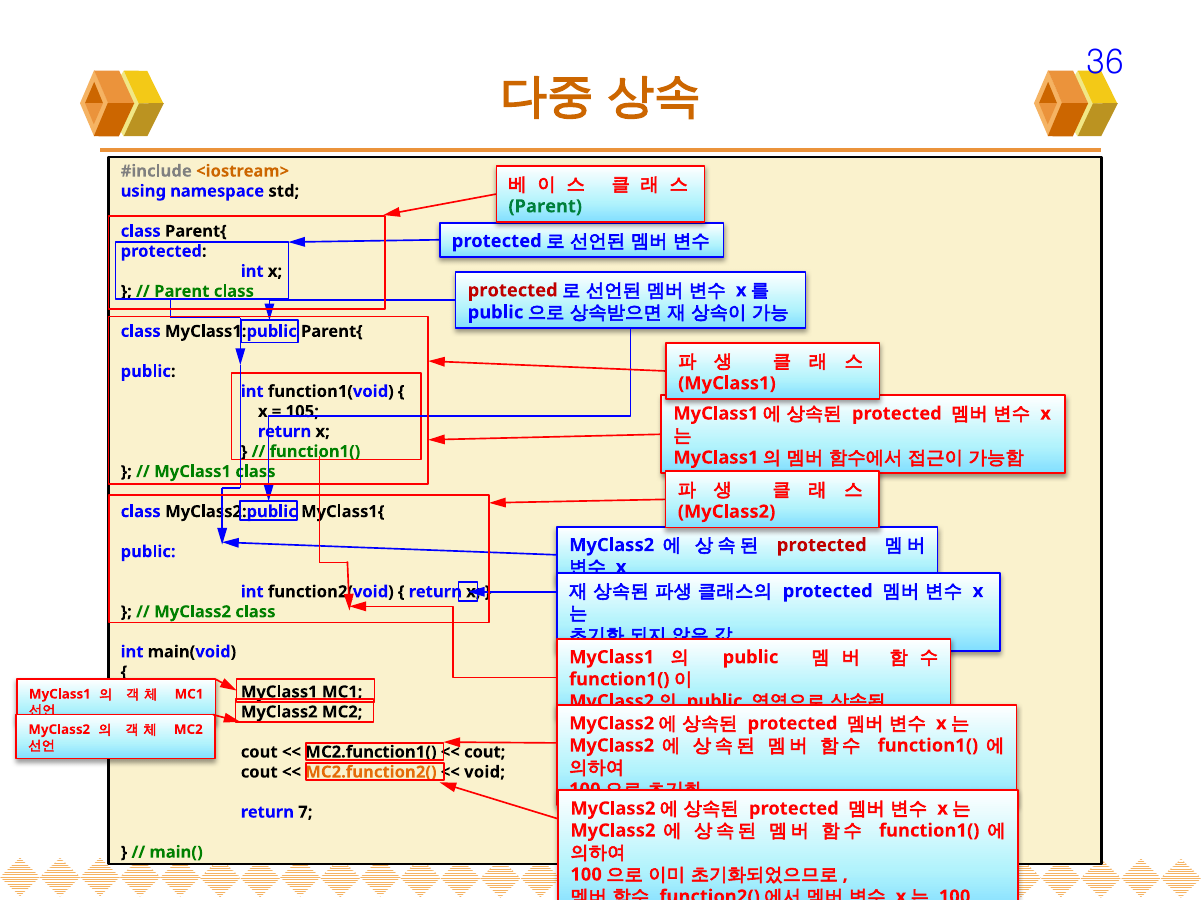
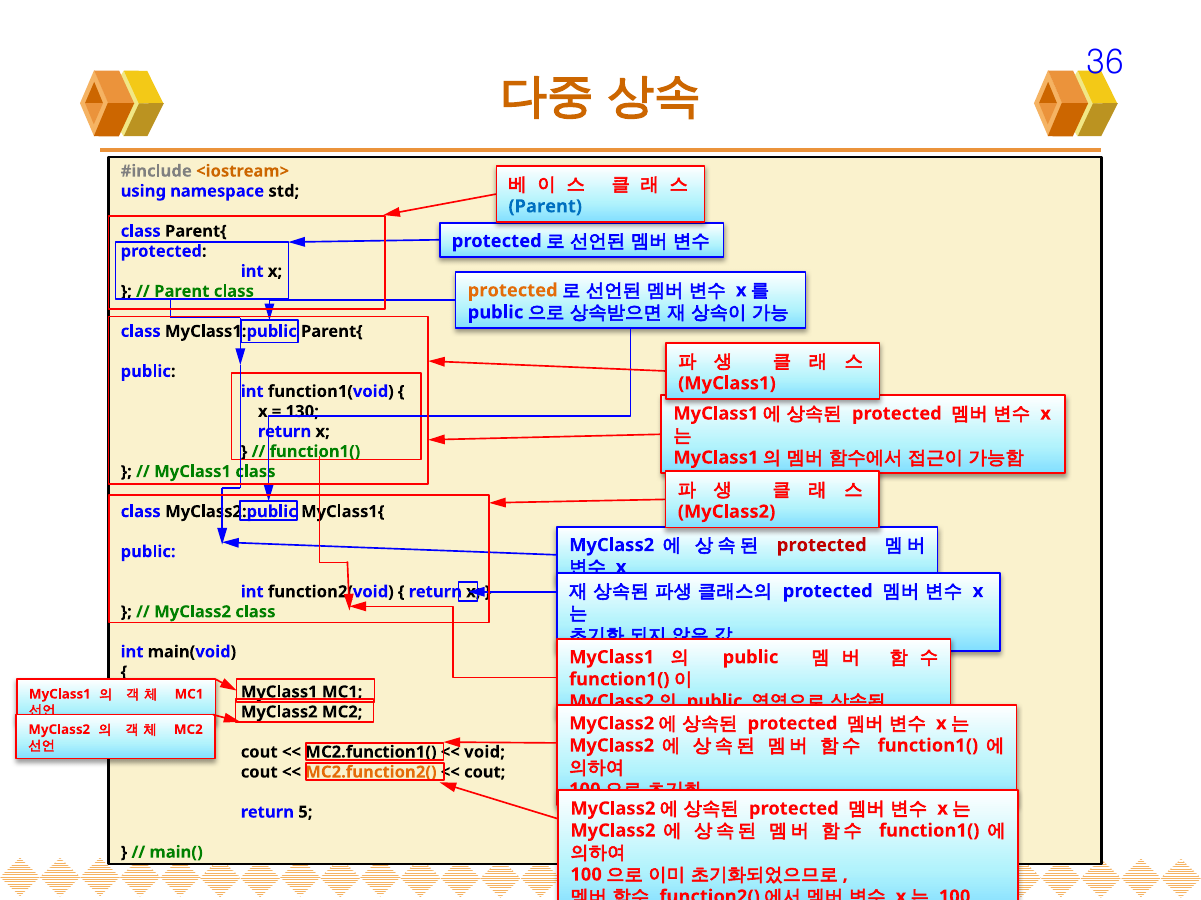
Parent colour: green -> blue (545, 206)
protected colour: red -> orange (513, 291)
105: 105 -> 130 (302, 412)
cout: cout -> void (485, 753)
void: void -> cout (485, 773)
7: 7 -> 5 (305, 813)
